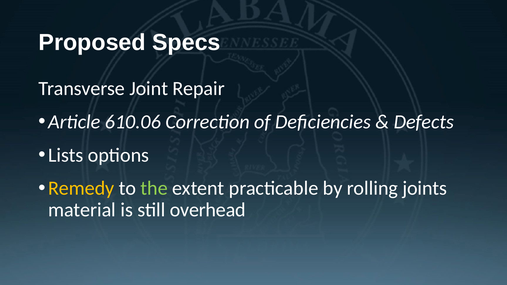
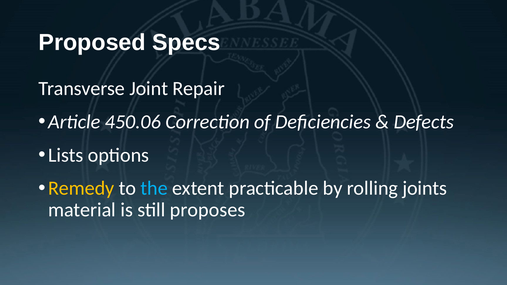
610.06: 610.06 -> 450.06 (133, 122)
the colour: light green -> light blue (154, 188)
overhead: overhead -> proposes (208, 210)
